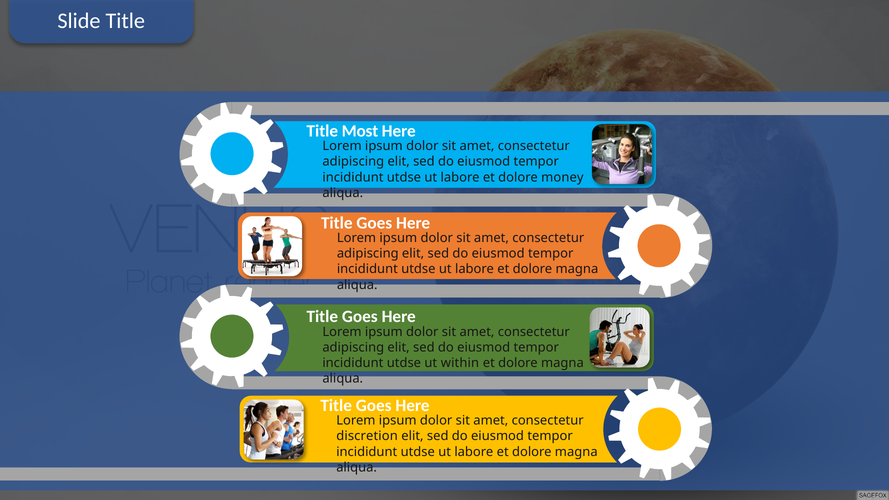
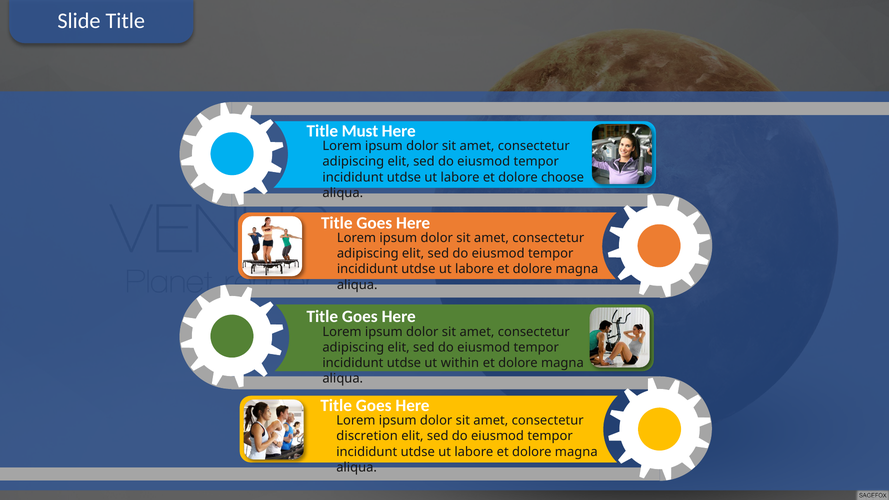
Most: Most -> Must (360, 131)
money: money -> choose (563, 177)
